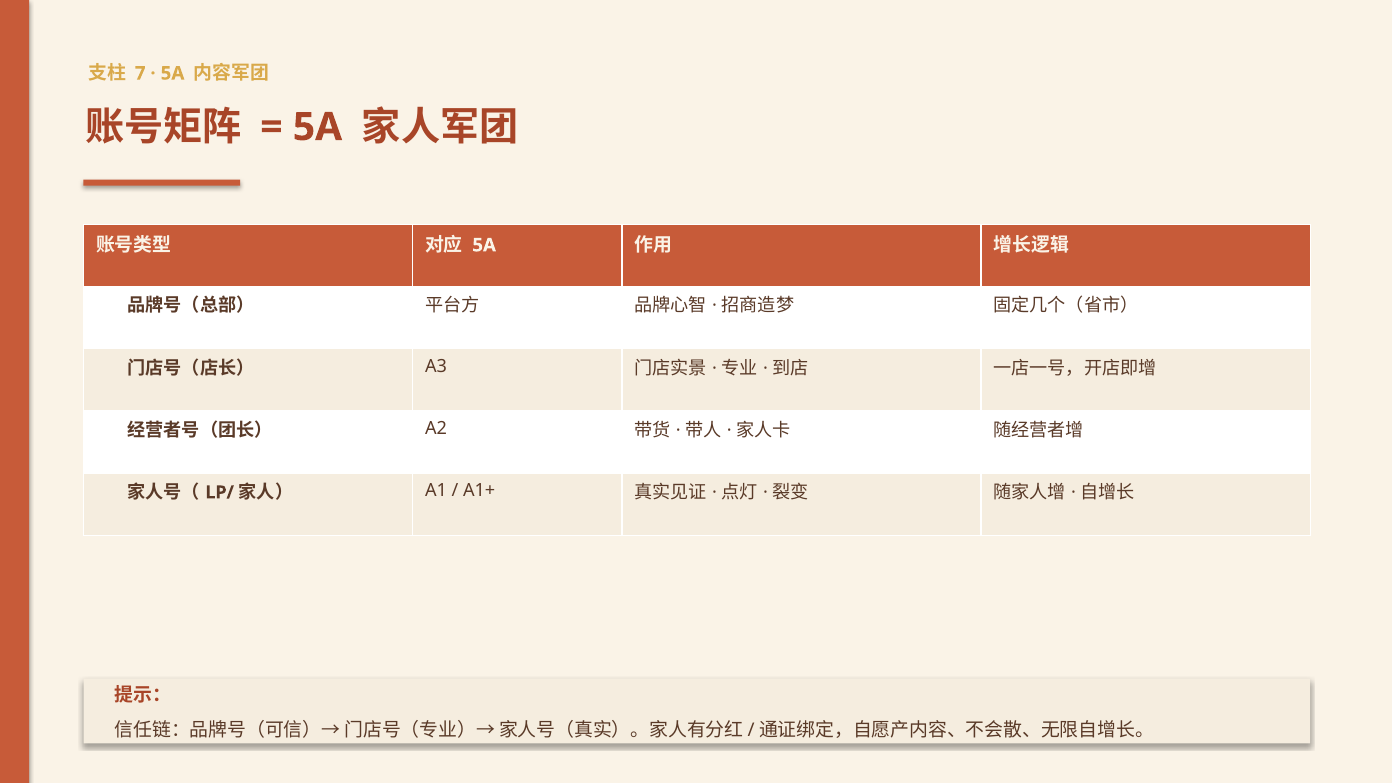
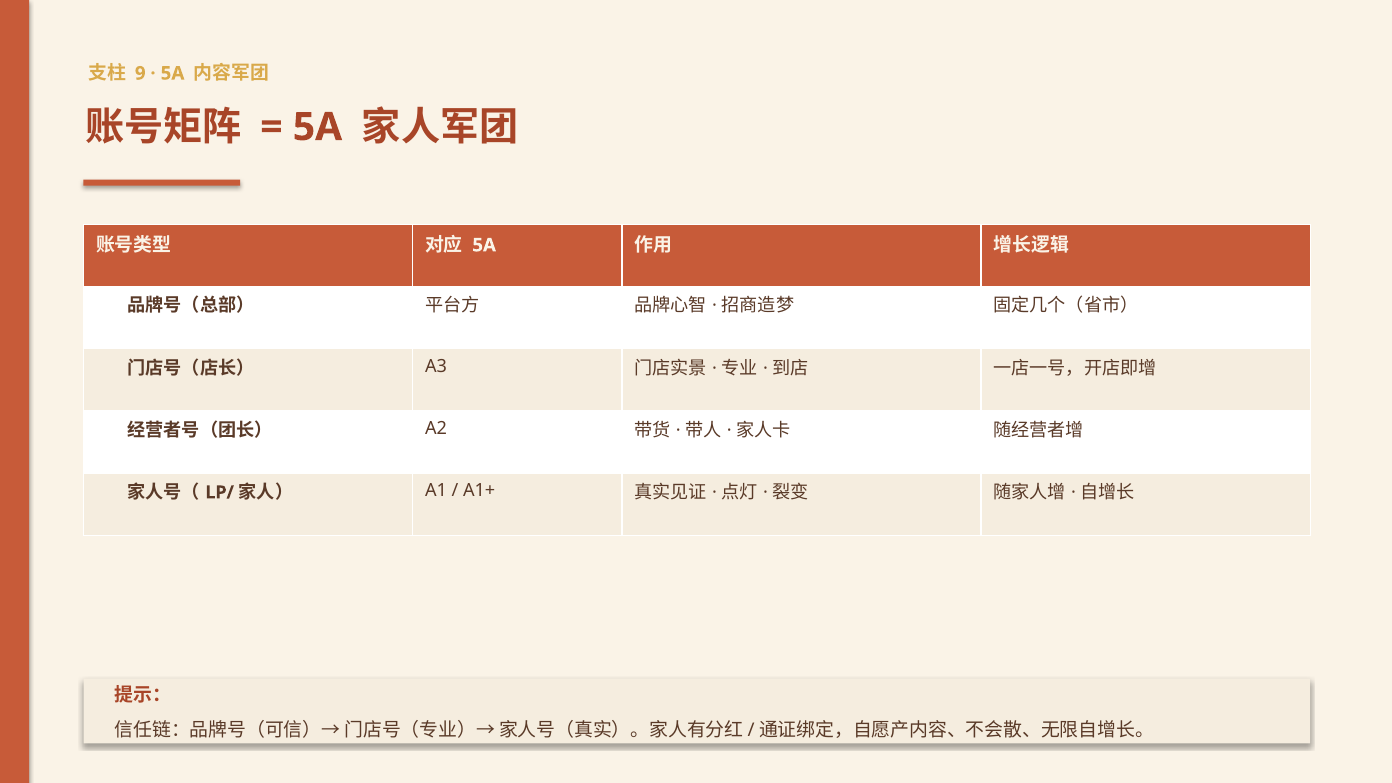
7: 7 -> 9 (140, 73)
